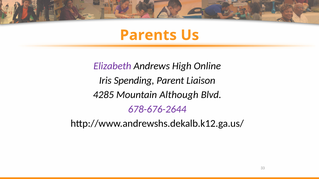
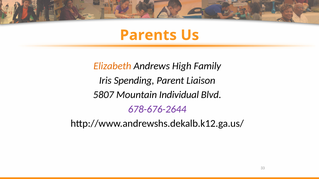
Elizabeth colour: purple -> orange (112, 66)
Online: Online -> Family (207, 66)
4285: 4285 -> 5807 (103, 95)
Although: Although -> Individual (179, 95)
